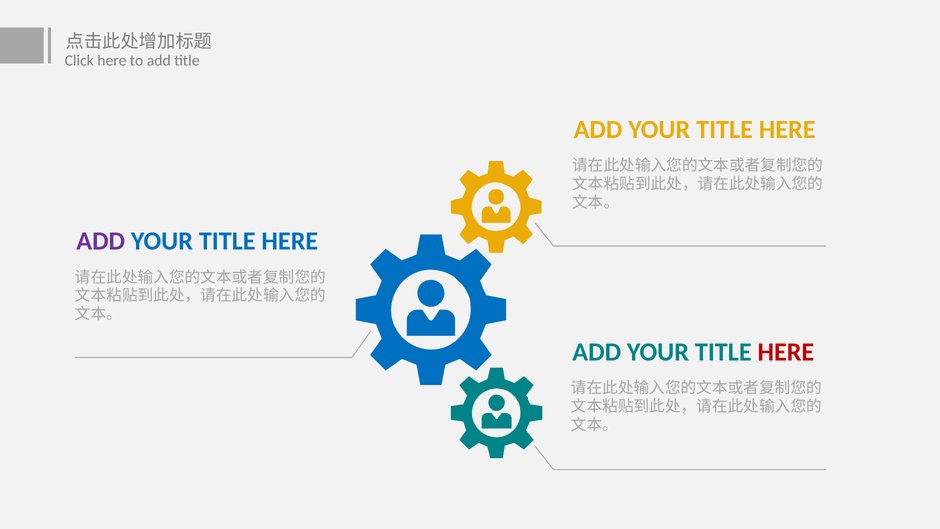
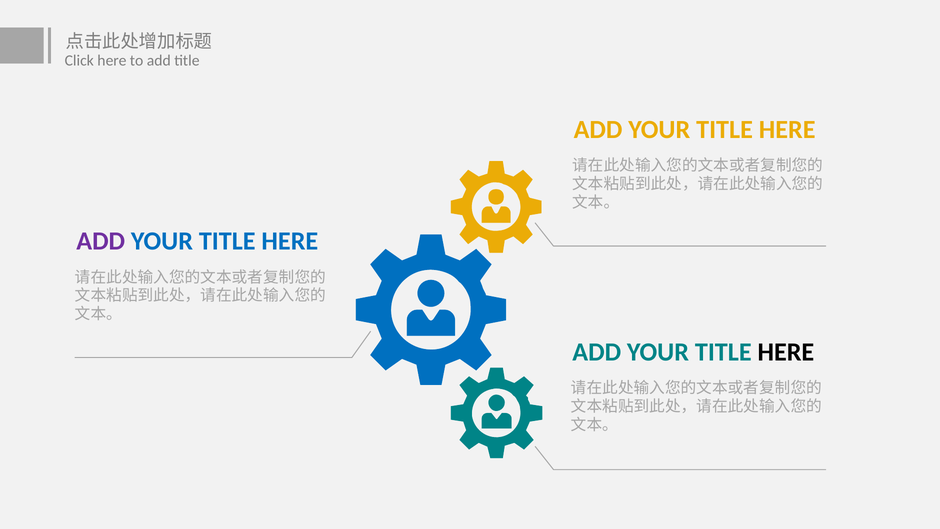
HERE colour: red -> black (786, 352)
